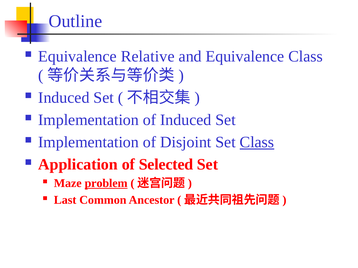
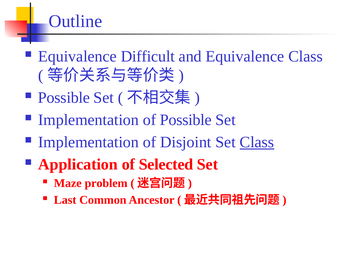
Relative: Relative -> Difficult (148, 56)
Induced: Induced -> Possible (64, 98)
of Induced: Induced -> Possible (186, 120)
problem underline: present -> none (106, 184)
